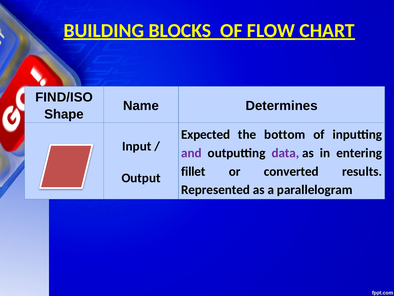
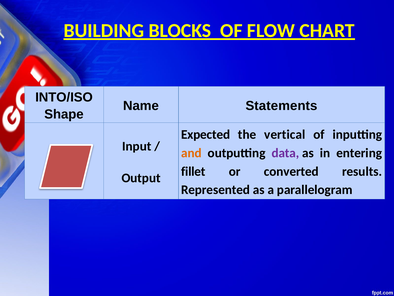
FIND/ISO: FIND/ISO -> INTO/ISO (64, 97)
Determines: Determines -> Statements (282, 106)
bottom: bottom -> vertical (285, 134)
and colour: purple -> orange (191, 153)
